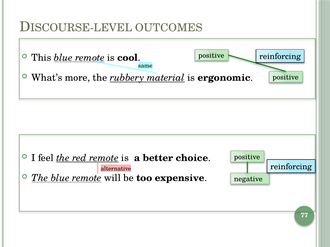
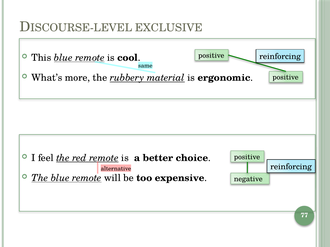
OUTCOMES: OUTCOMES -> EXCLUSIVE (169, 28)
